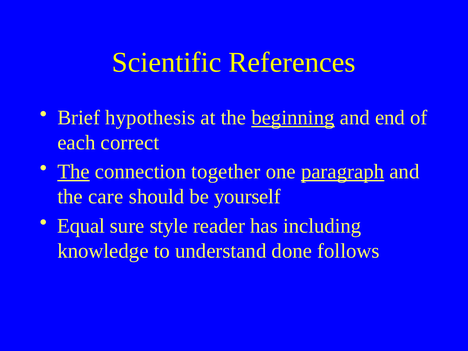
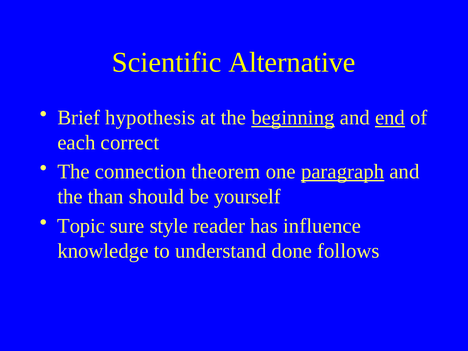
References: References -> Alternative (292, 62)
end underline: none -> present (390, 118)
The underline: present -> none (73, 172)
together: together -> theorem (226, 172)
care: care -> than (106, 197)
Equal: Equal -> Topic (81, 226)
including: including -> influence (322, 226)
